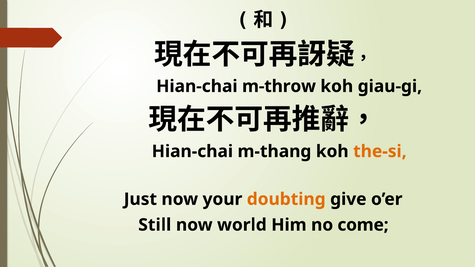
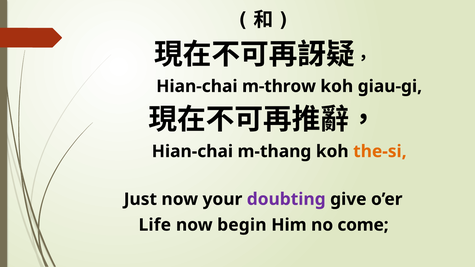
doubting colour: orange -> purple (286, 199)
Still: Still -> Life (155, 225)
world: world -> begin (242, 225)
